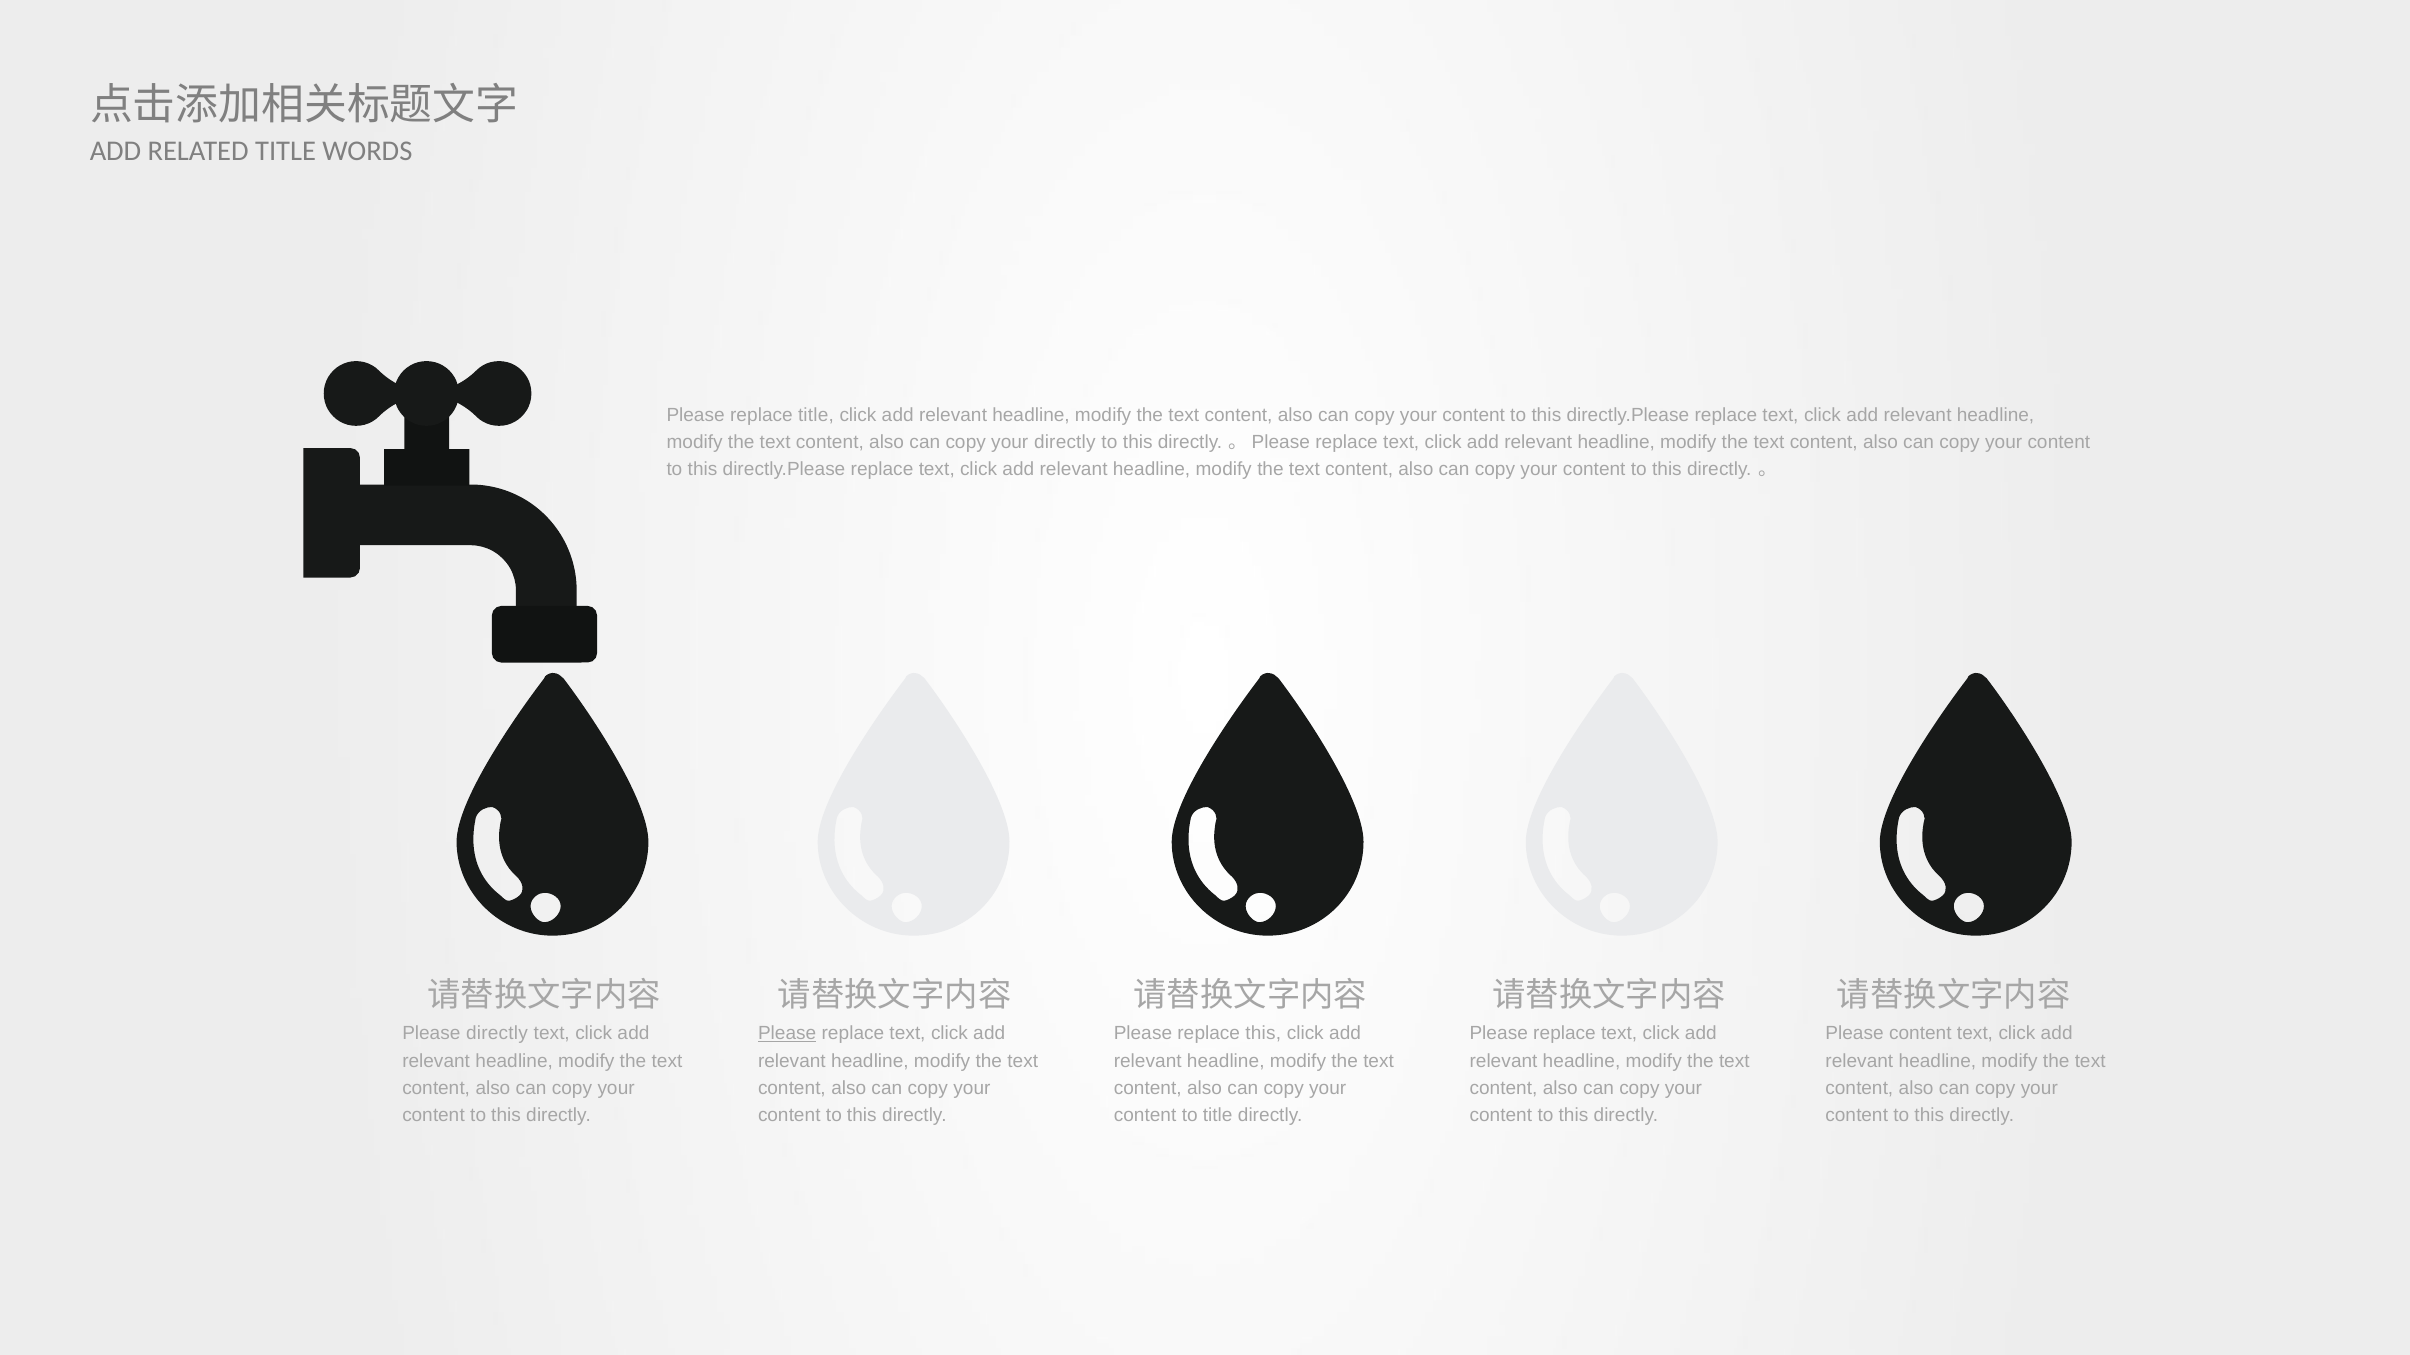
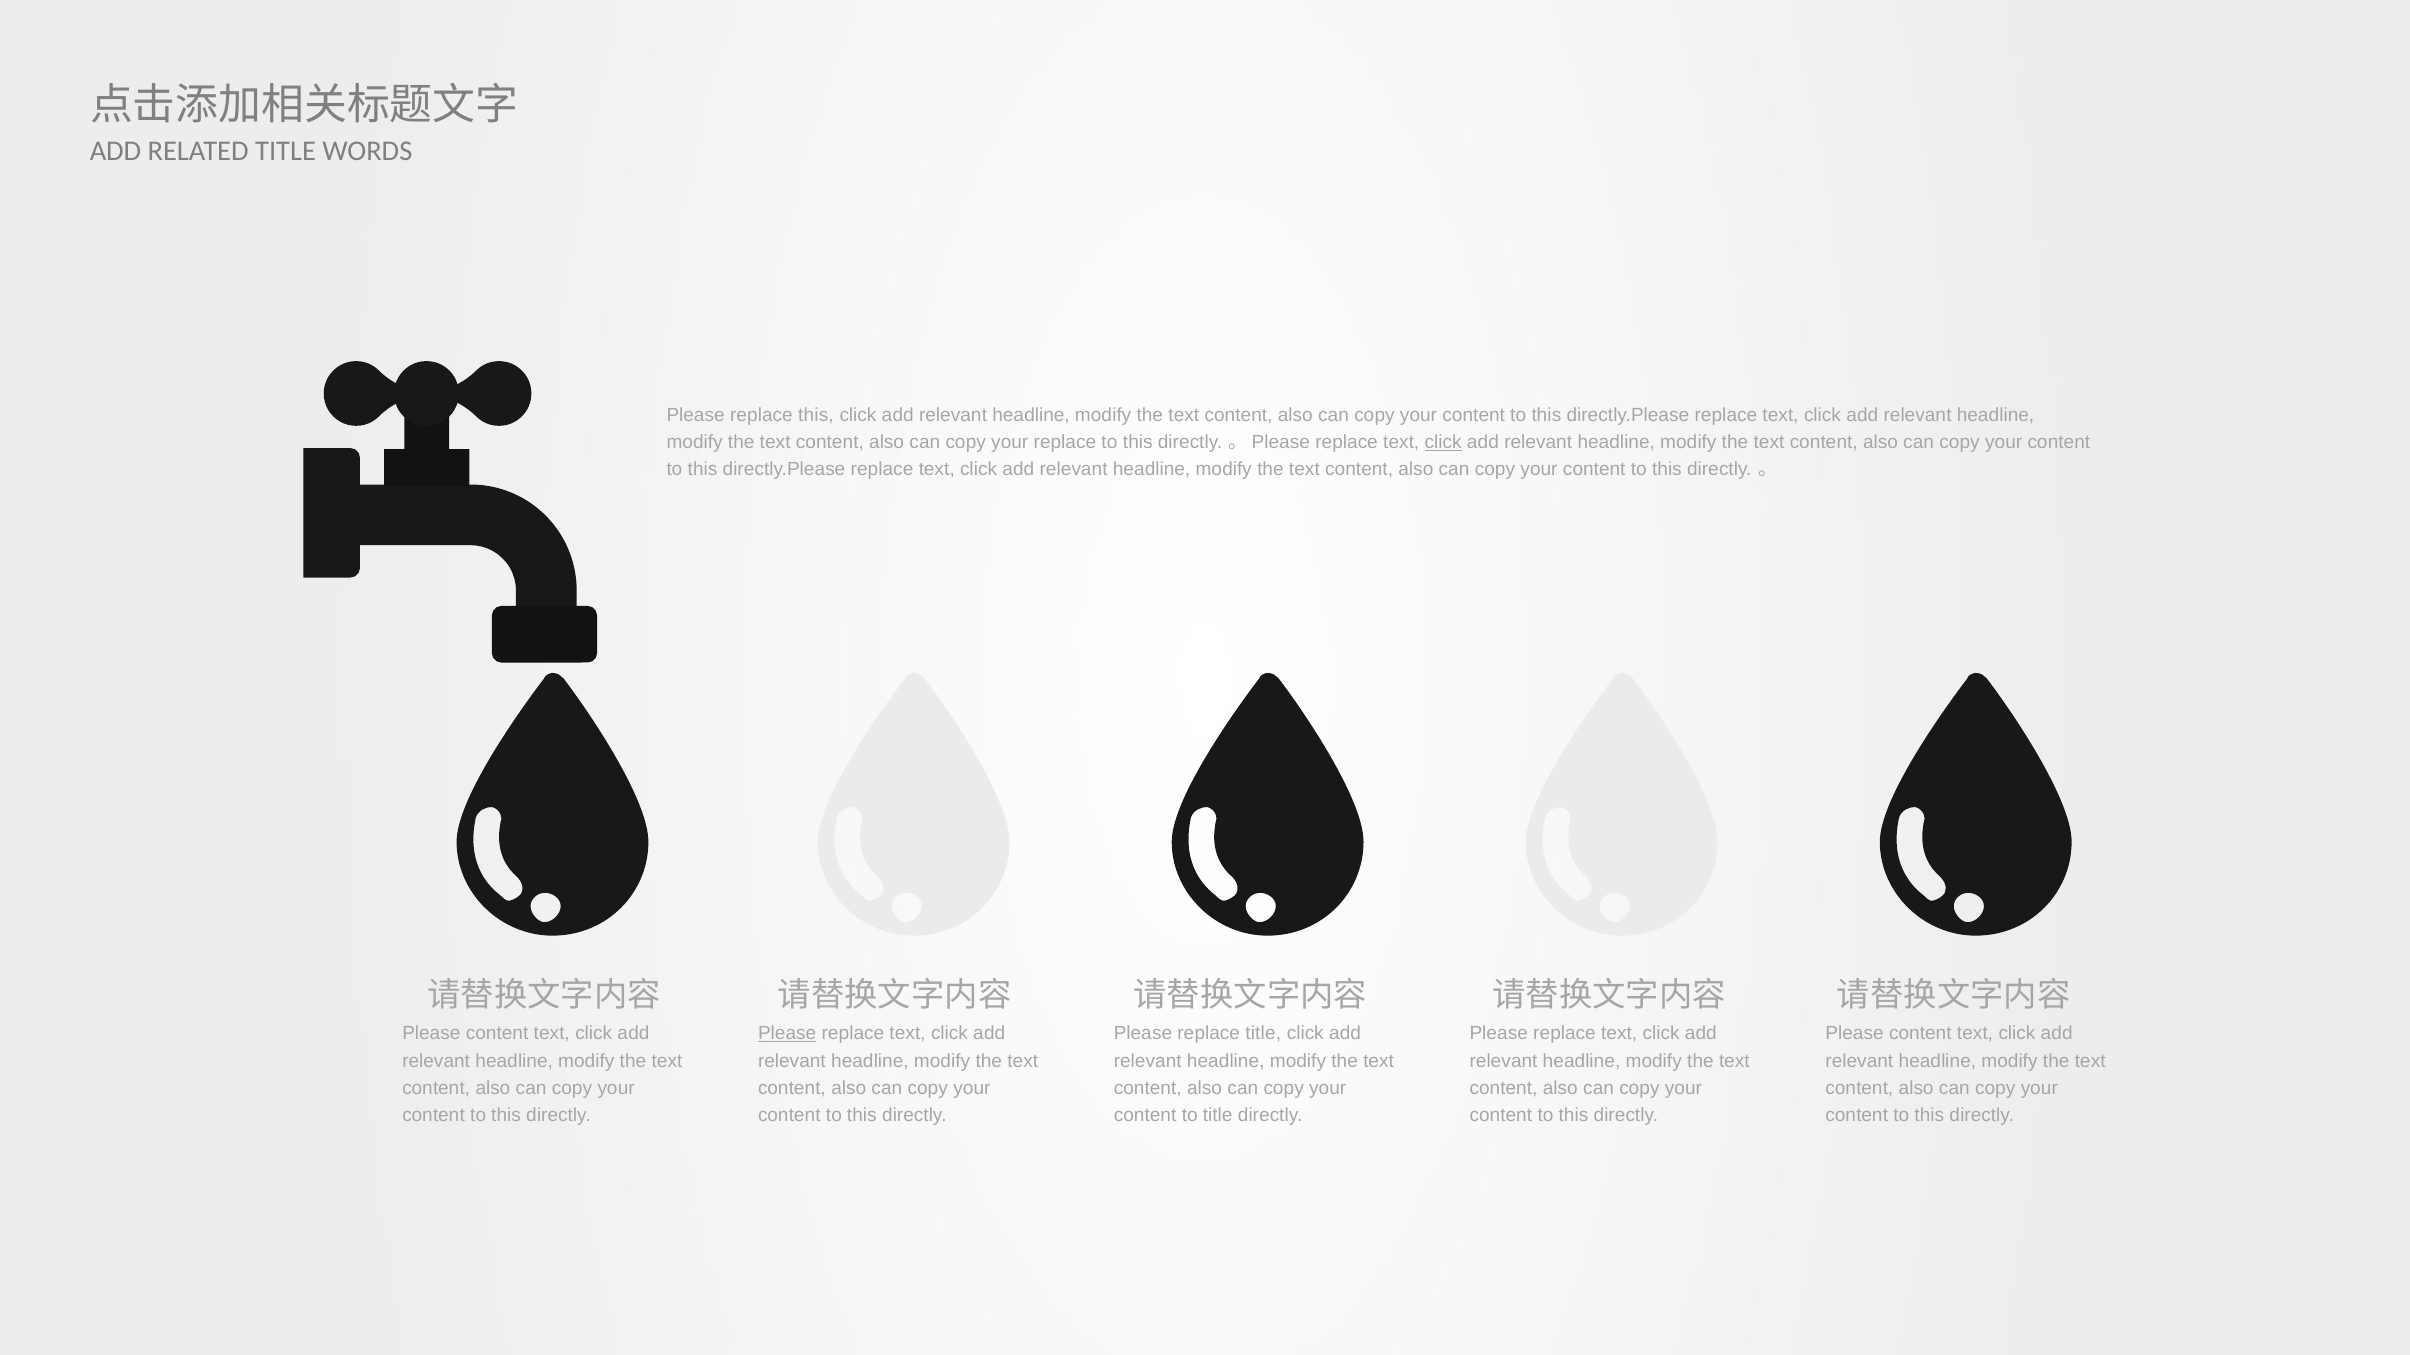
replace title: title -> this (816, 415)
your directly: directly -> replace (1065, 443)
click underline: none -> present (1443, 443)
directly: directly -> content (497, 1034)
replace this: this -> title (1263, 1034)
